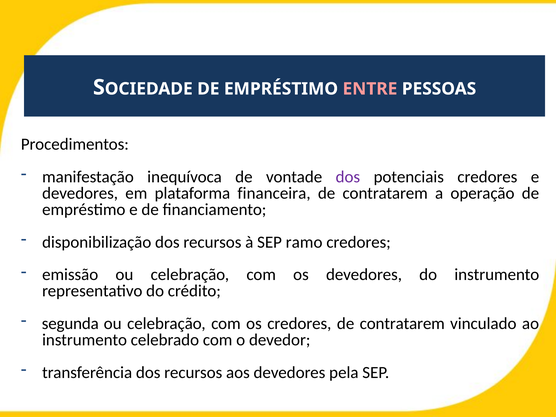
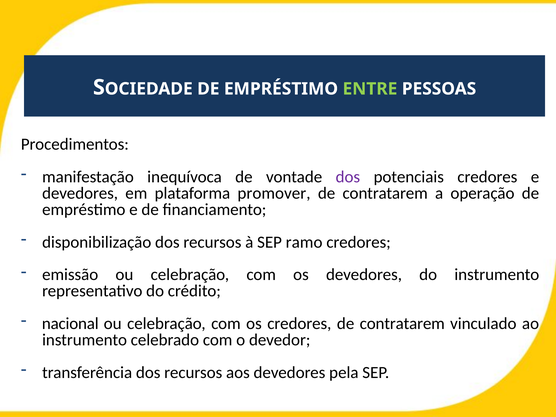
ENTRE colour: pink -> light green (370, 89)
financeira: financeira -> promover (274, 193)
segunda: segunda -> nacional (70, 324)
